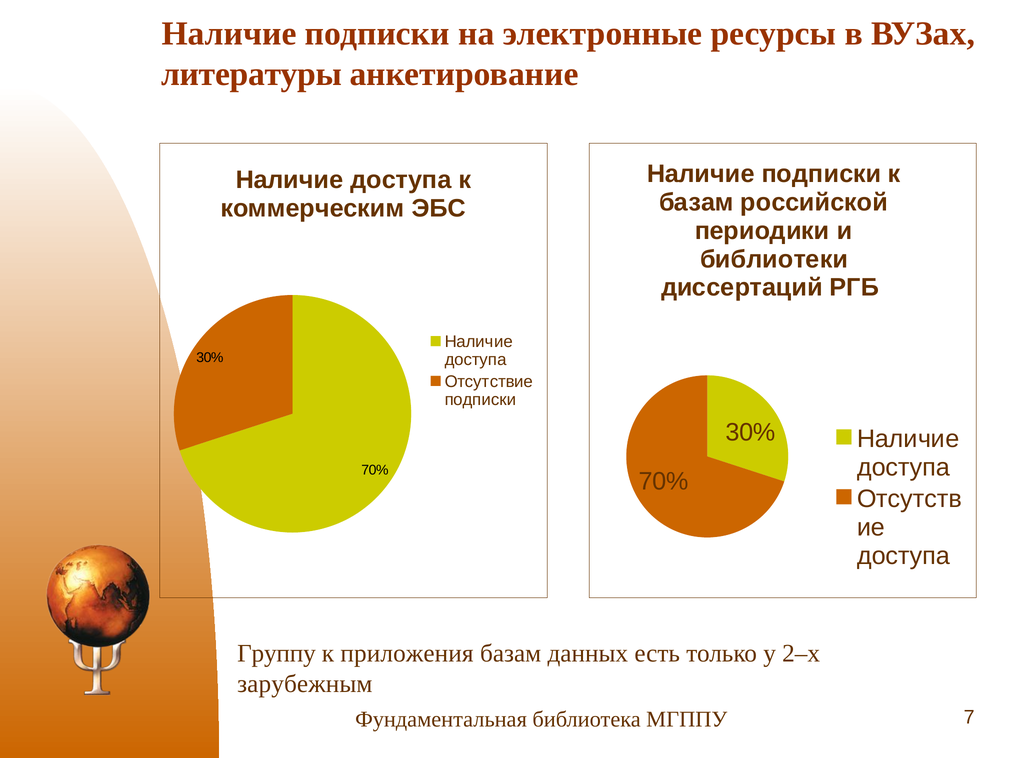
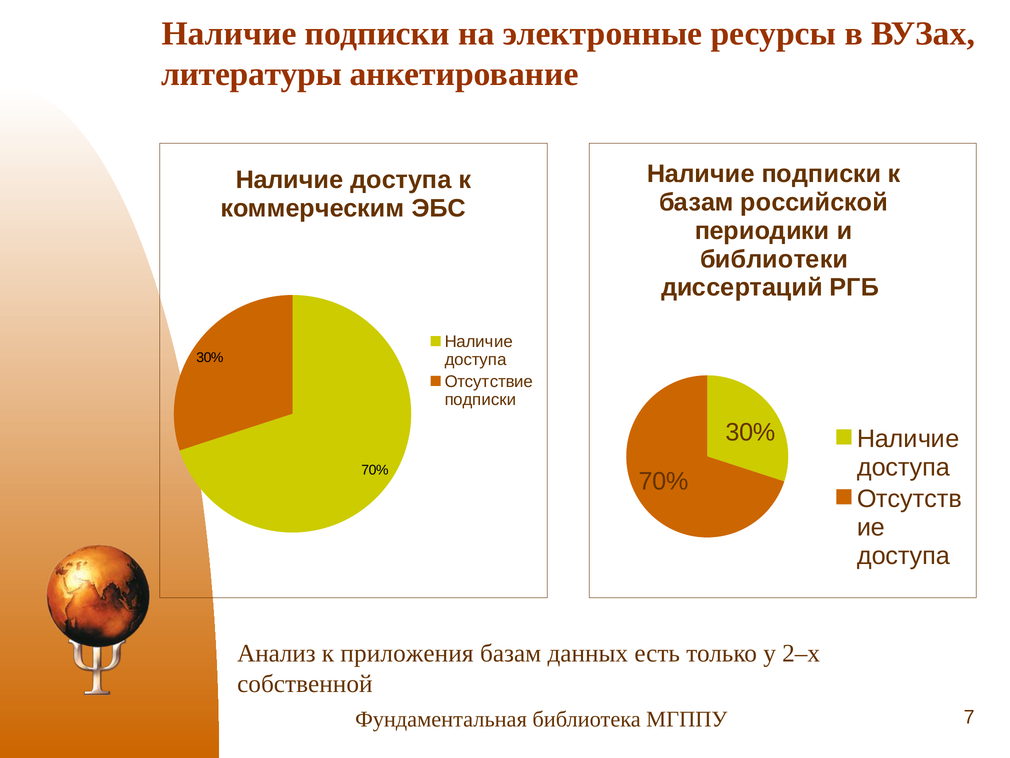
Группу: Группу -> Анализ (276, 653)
зарубежным: зарубежным -> собственной (305, 683)
